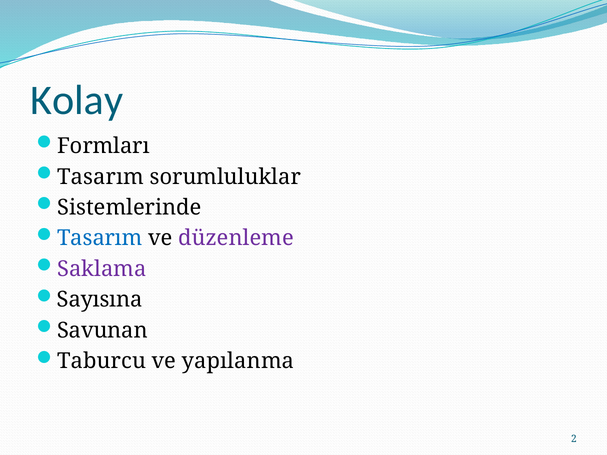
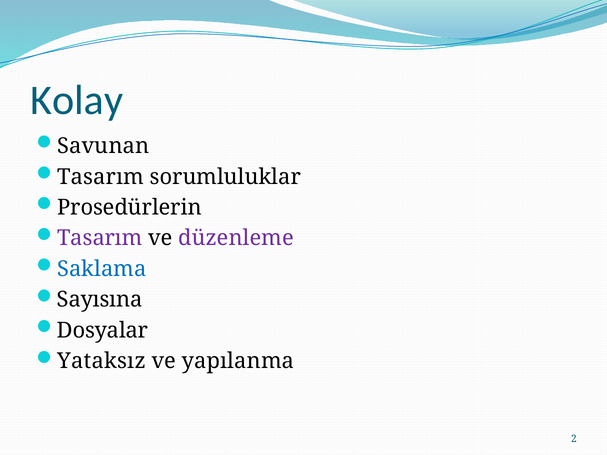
Formları: Formları -> Savunan (103, 146)
Sistemlerinde: Sistemlerinde -> Prosedürlerin (129, 208)
Tasarım colour: blue -> purple (100, 238)
Saklama colour: purple -> blue (102, 269)
Savunan: Savunan -> Dosyalar (102, 331)
Taburcu: Taburcu -> Yataksız (101, 361)
